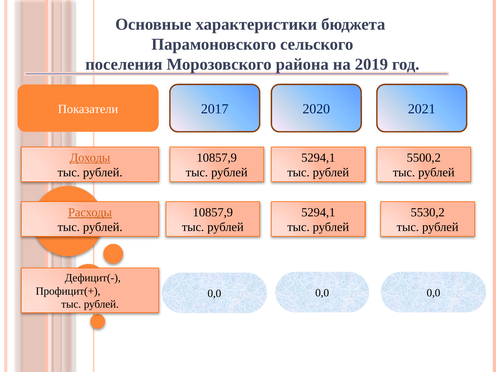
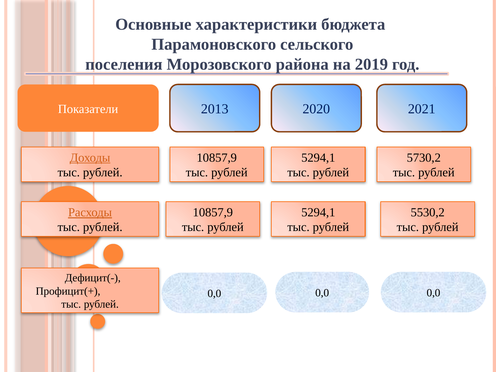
2017: 2017 -> 2013 (215, 109)
5500,2: 5500,2 -> 5730,2 (424, 158)
